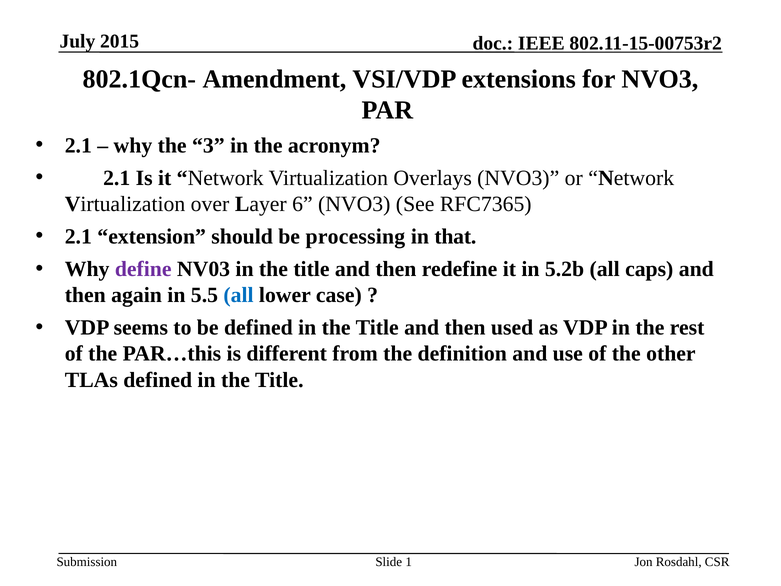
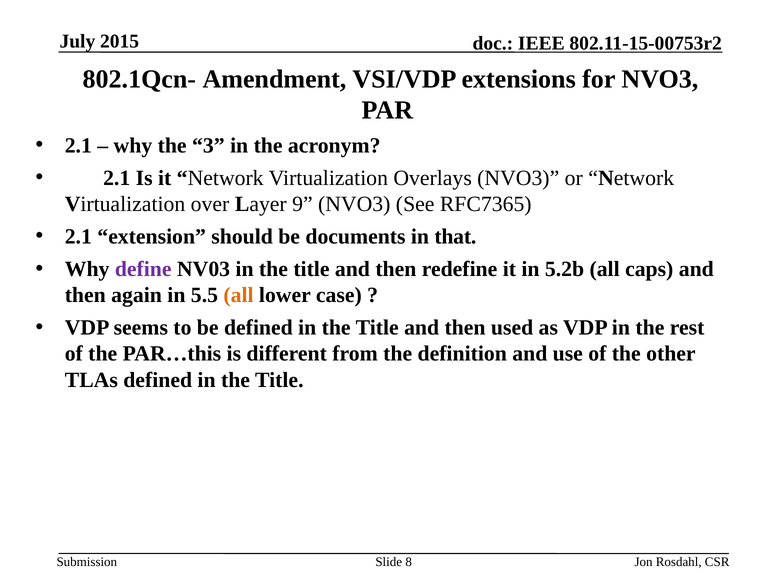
6: 6 -> 9 (302, 204)
processing: processing -> documents (355, 236)
all colour: blue -> orange (238, 295)
1: 1 -> 8 (409, 562)
